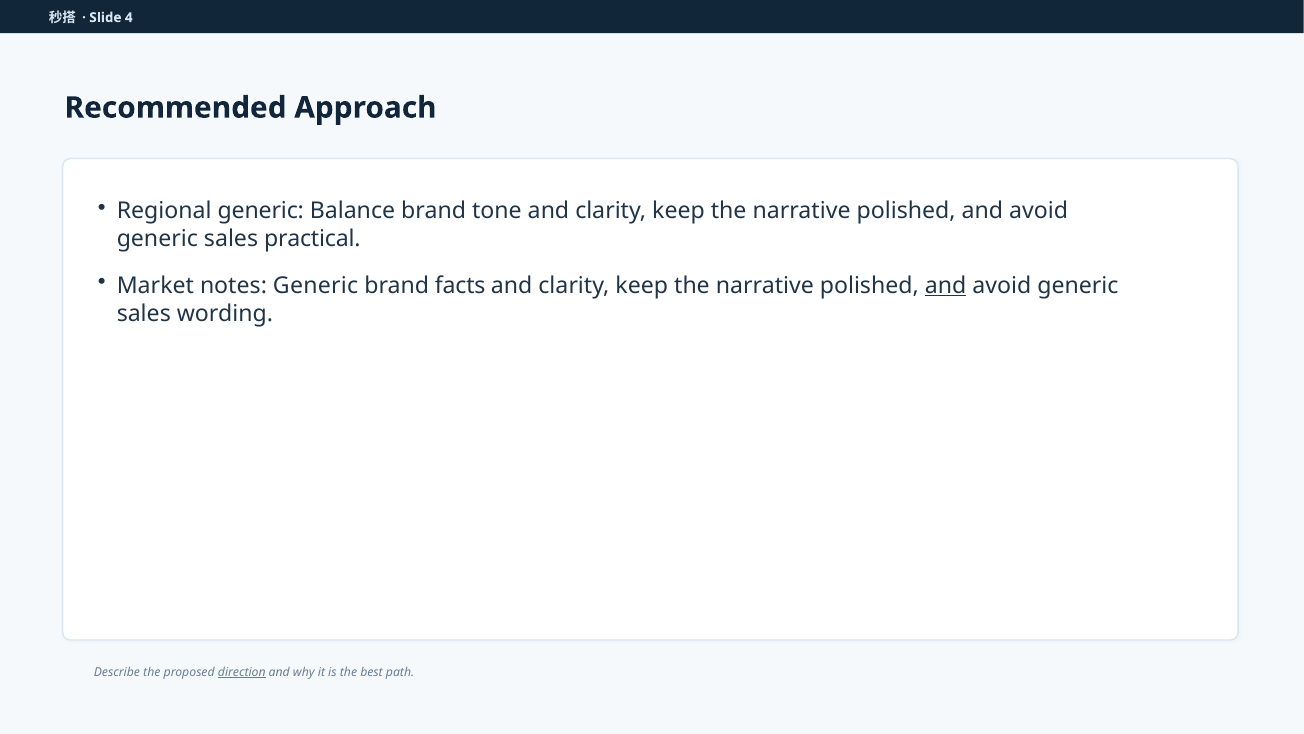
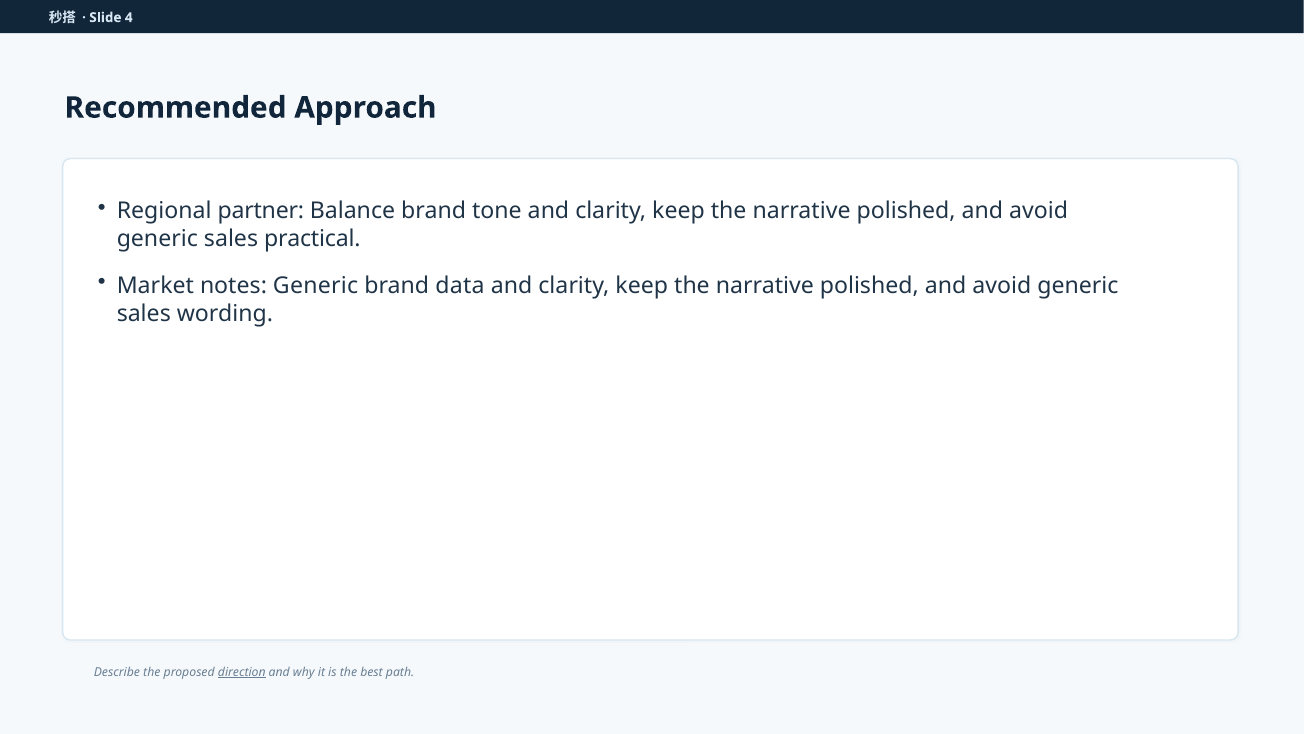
Regional generic: generic -> partner (261, 211)
facts: facts -> data (460, 286)
and underline: present -> none (946, 286)
